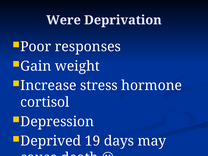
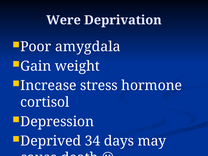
responses: responses -> amygdala (88, 47)
19: 19 -> 34 (93, 141)
